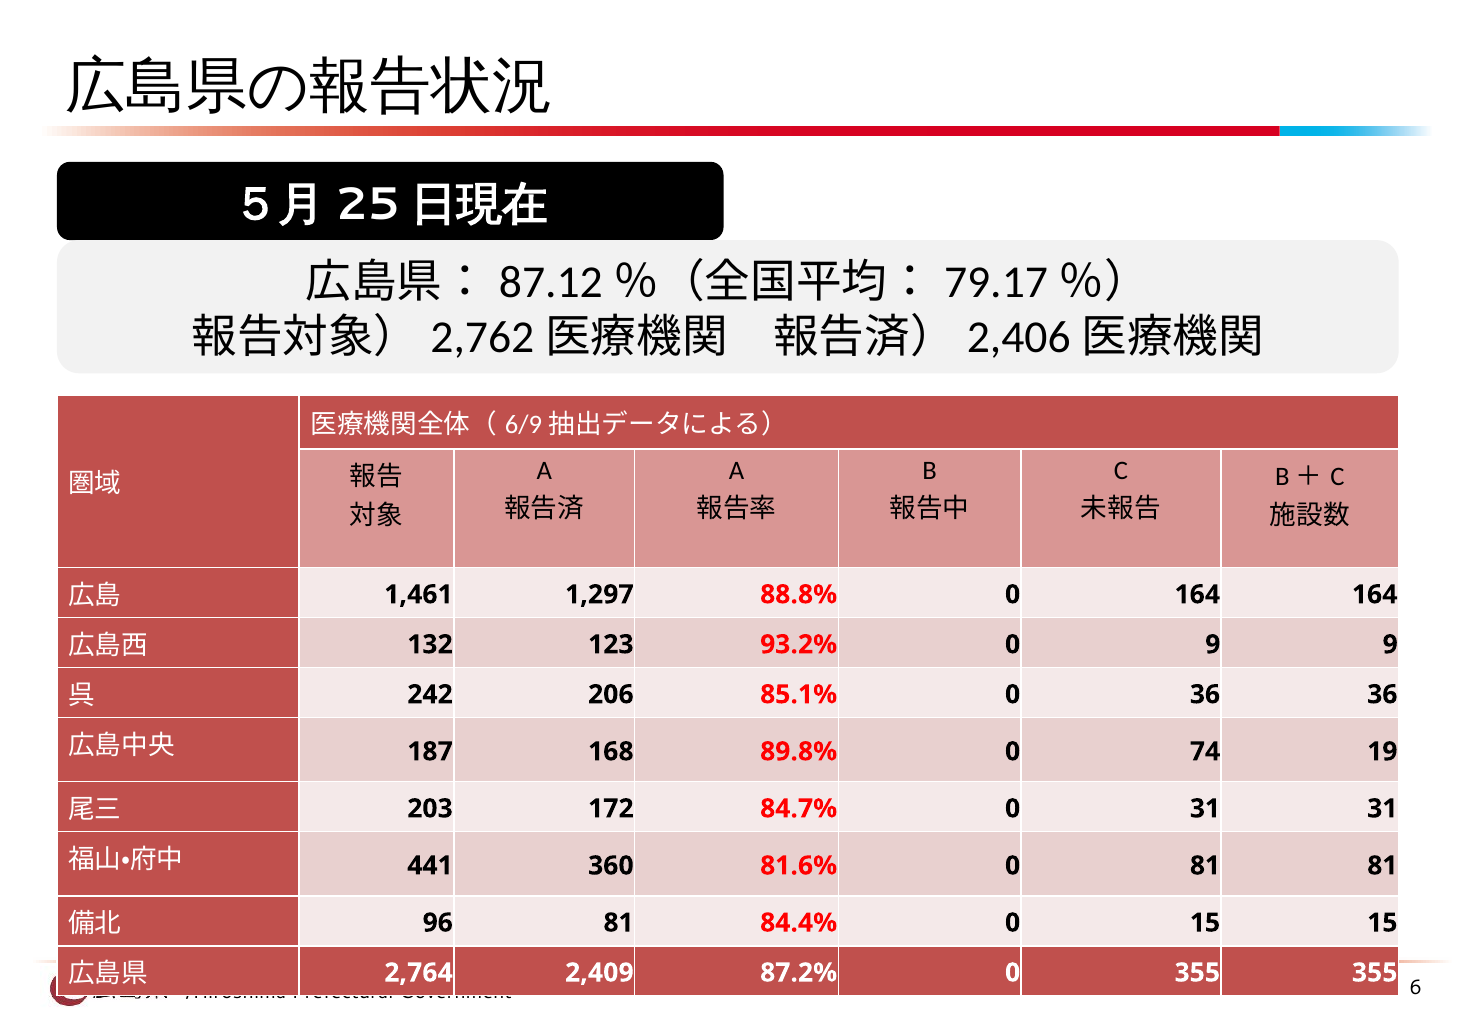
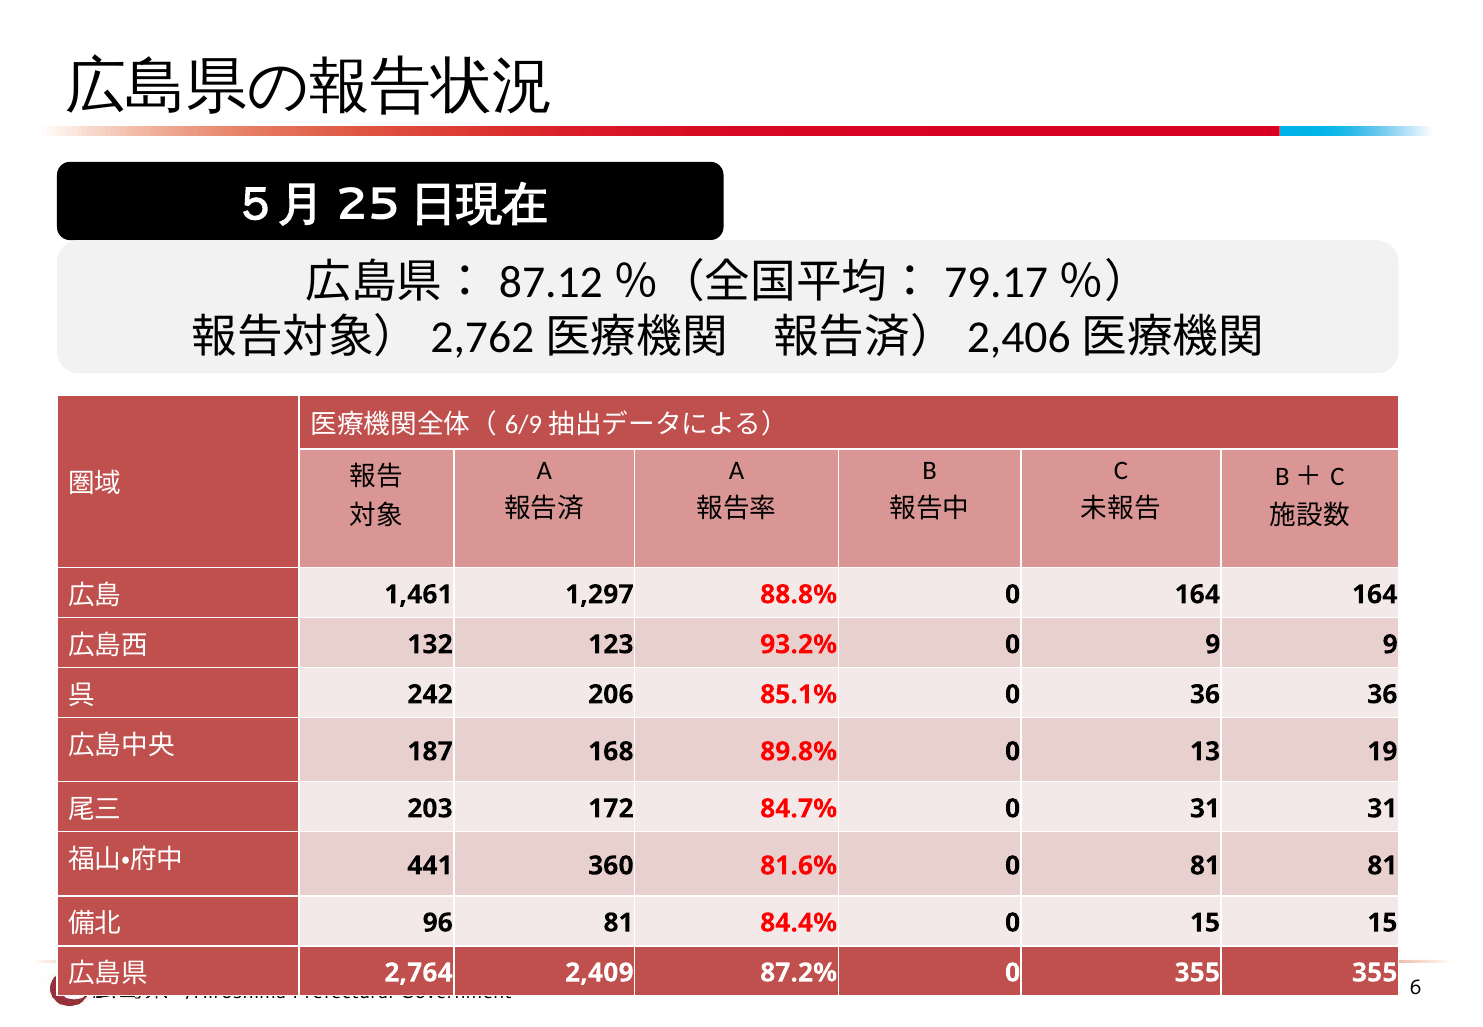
74: 74 -> 13 (1205, 751)
